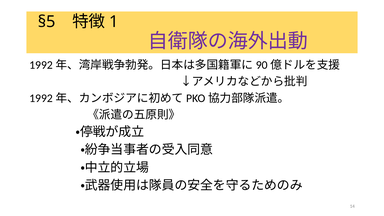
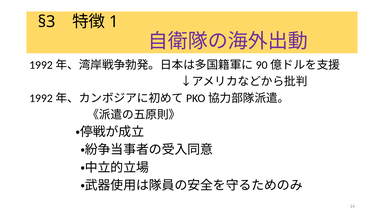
§5: §5 -> §3 (47, 22)
